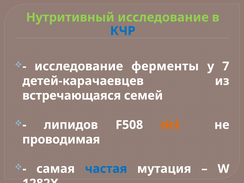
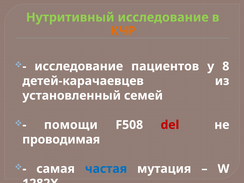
КЧР colour: blue -> orange (123, 31)
ферменты: ферменты -> пациентов (165, 66)
7: 7 -> 8 (226, 66)
встречающаяся: встречающаяся -> установленный (72, 96)
липидов: липидов -> помощи (71, 125)
del colour: orange -> red (170, 125)
